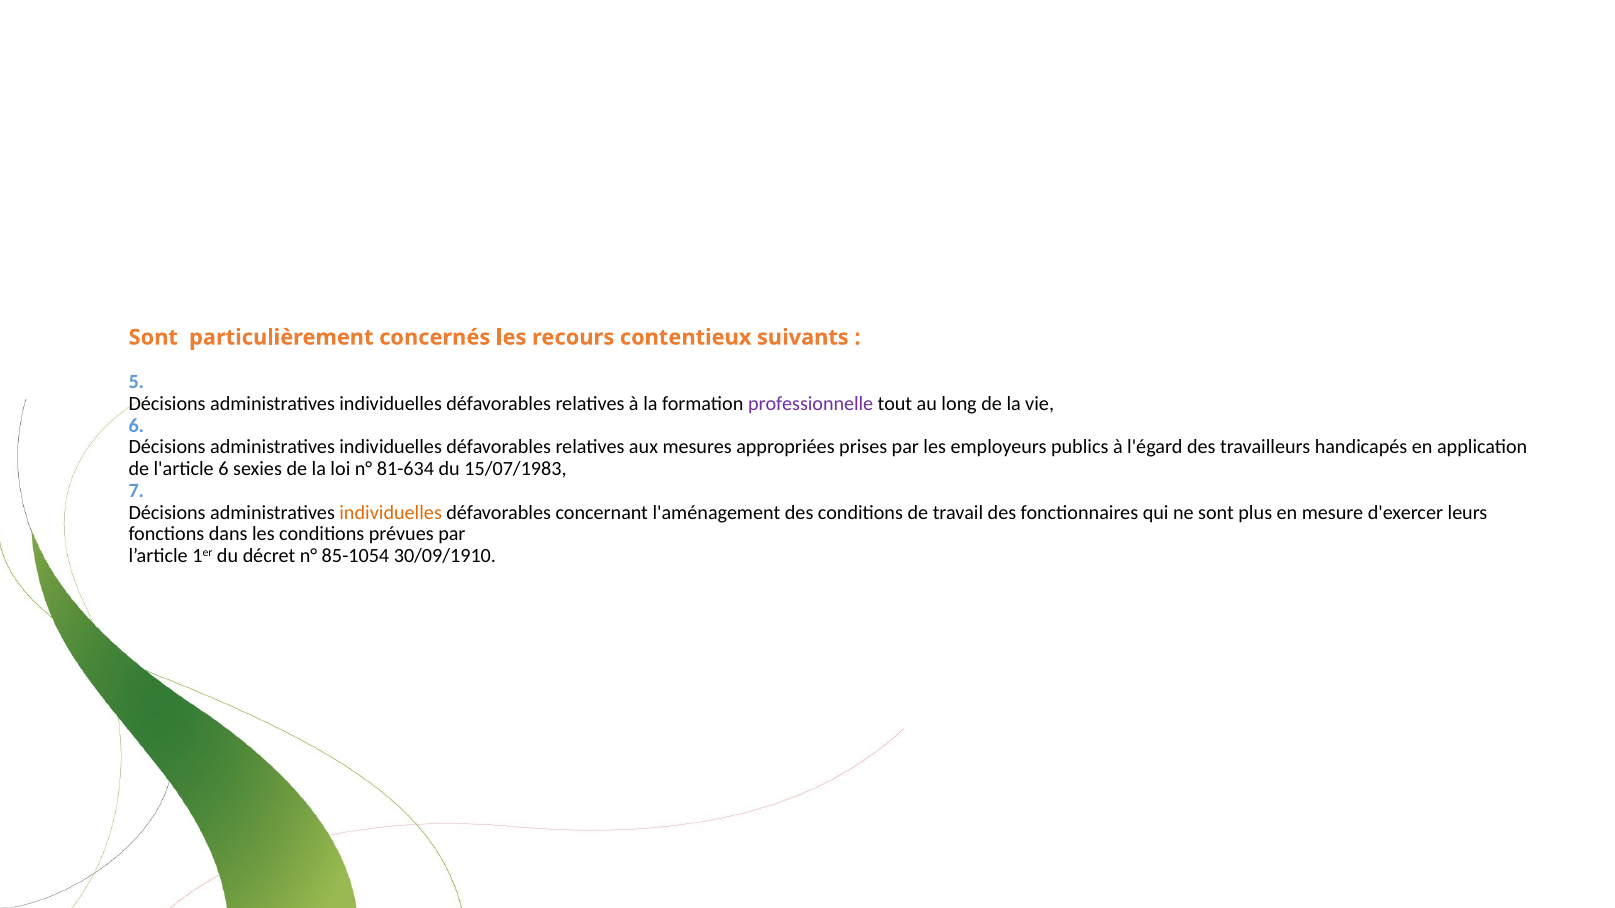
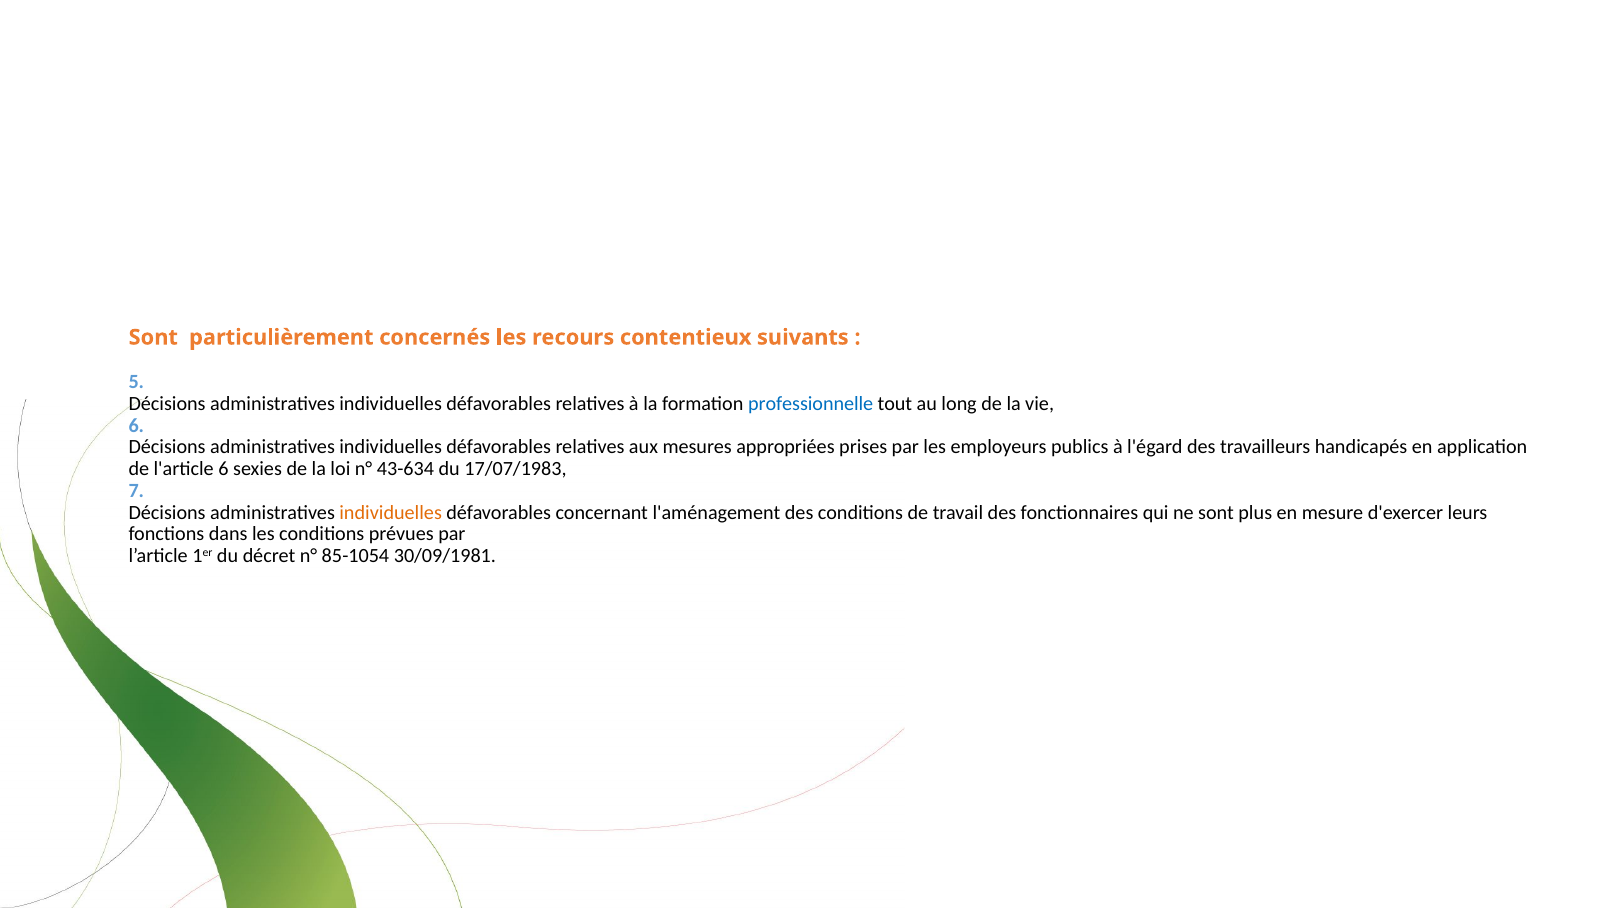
professionnelle colour: purple -> blue (811, 404)
81-634: 81-634 -> 43-634 (406, 469)
15/07/1983: 15/07/1983 -> 17/07/1983 (515, 469)
30/09/1910: 30/09/1910 -> 30/09/1981 (445, 556)
